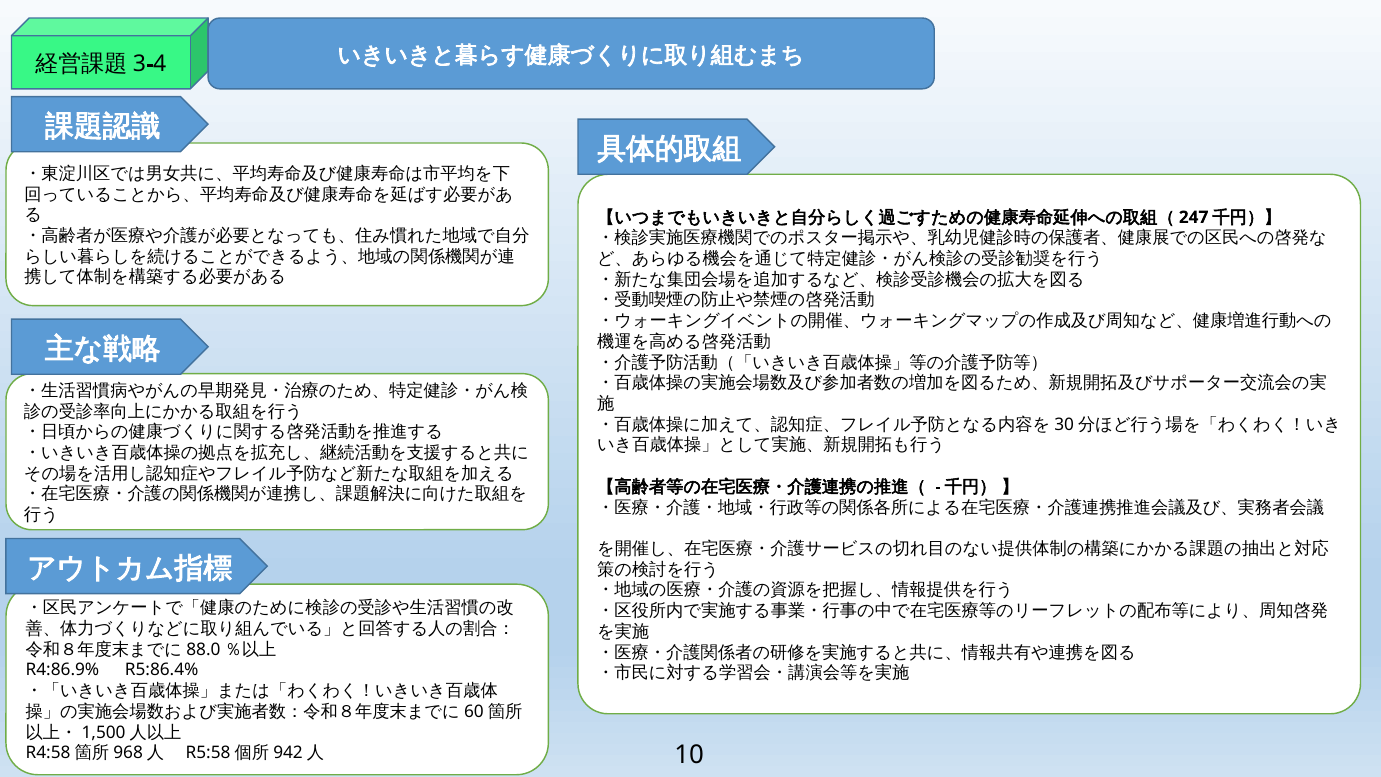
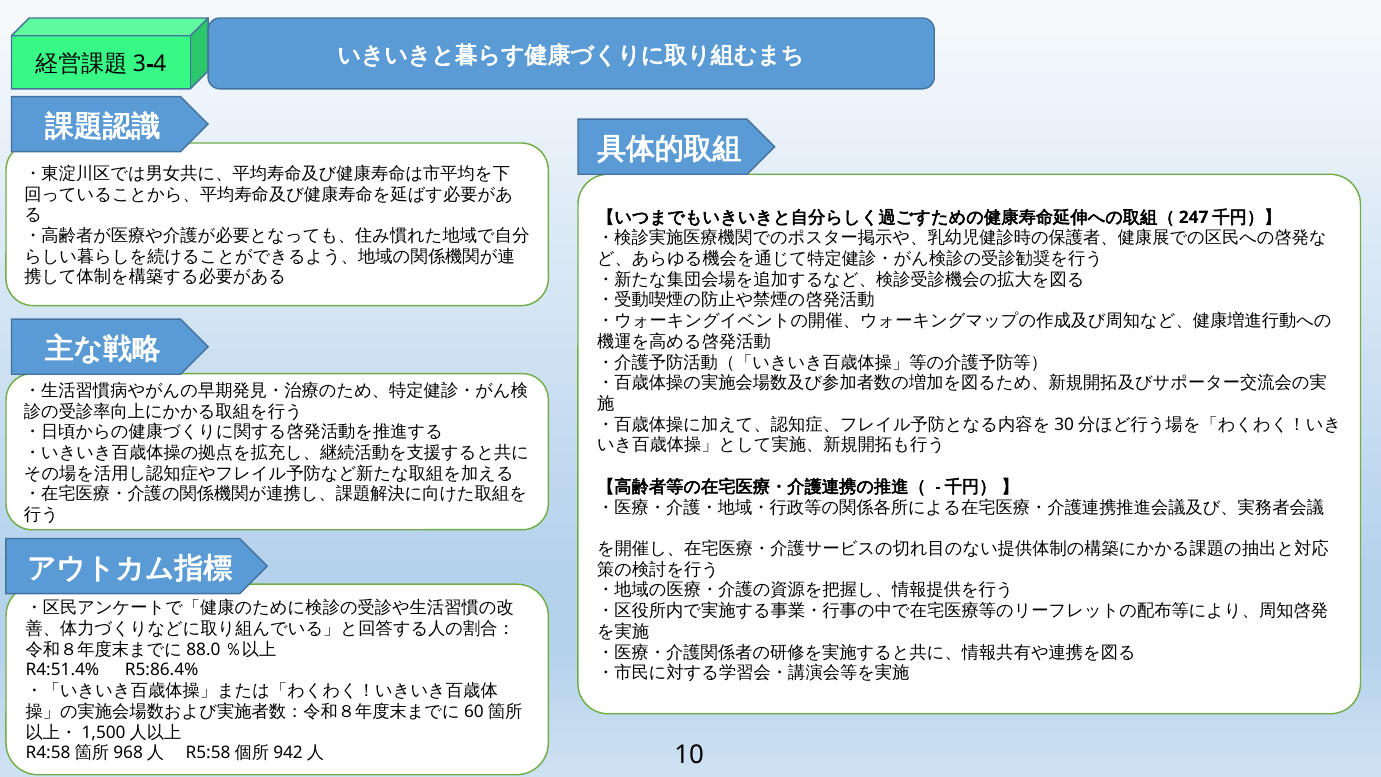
R4:86.9%: R4:86.9% -> R4:51.4% (62, 670)
